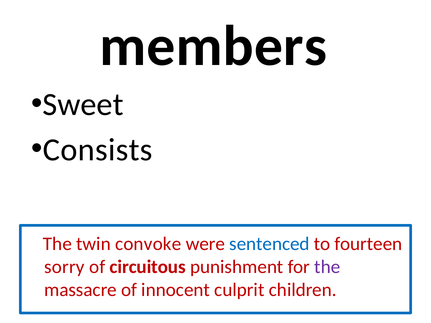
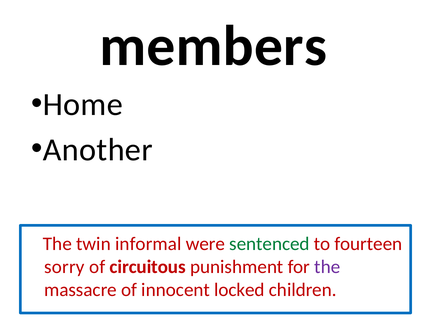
Sweet: Sweet -> Home (83, 105)
Consists: Consists -> Another (98, 150)
convoke: convoke -> informal (148, 244)
sentenced colour: blue -> green (269, 244)
culprit: culprit -> locked (239, 290)
